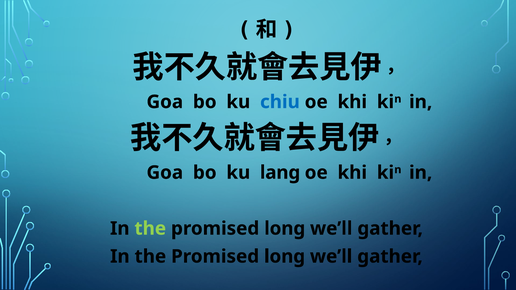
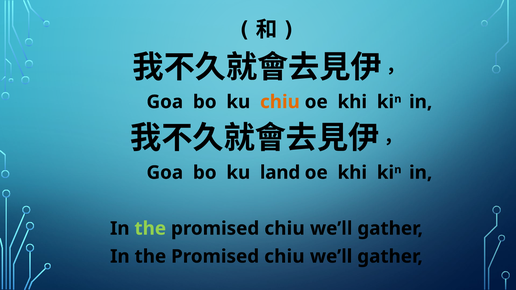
chiu colour: blue -> orange (280, 102)
lang: lang -> land (280, 173)
long: long -> chiu (285, 229)
long: long -> chiu (284, 257)
